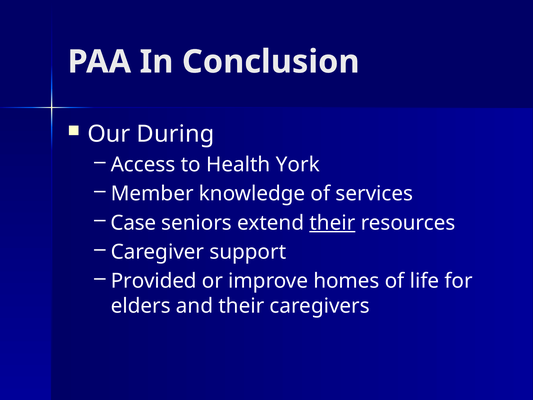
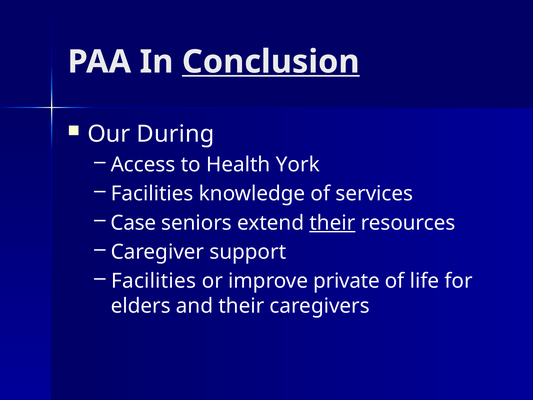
Conclusion underline: none -> present (271, 62)
Member: Member -> Facilities (152, 194)
Provided: Provided -> Facilities (154, 281)
homes: homes -> private (347, 281)
